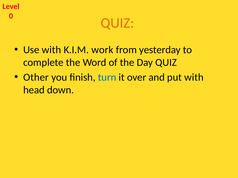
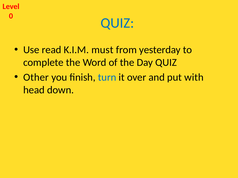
QUIZ colour: orange -> blue (117, 23)
Use with: with -> read (52, 50)
work: work -> must (102, 50)
